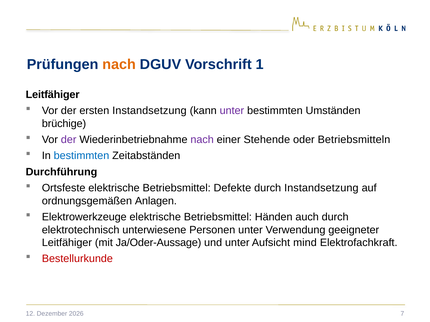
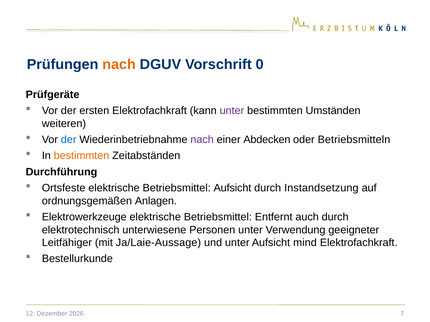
1: 1 -> 0 (260, 65)
Leitfähiger: Leitfähiger -> Prüfgeräte (53, 95)
ersten Instandsetzung: Instandsetzung -> Elektrofachkraft (150, 111)
brüchige: brüchige -> weiteren (64, 124)
der colour: purple -> blue (69, 140)
Stehende: Stehende -> Abdecken (267, 140)
bestimmten colour: blue -> orange (81, 156)
Betriebsmittel Defekte: Defekte -> Aufsicht (232, 188)
Händen: Händen -> Entfernt (274, 217)
Ja/Oder-Aussage: Ja/Oder-Aussage -> Ja/Laie-Aussage (158, 243)
Bestellurkunde colour: red -> black (77, 259)
